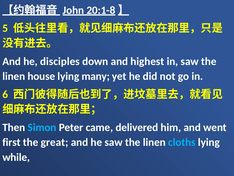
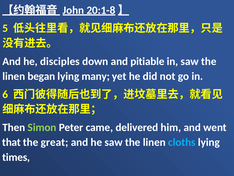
highest: highest -> pitiable (147, 61)
house: house -> began (41, 76)
Simon colour: light blue -> light green (42, 127)
first: first -> that (11, 142)
while: while -> times (16, 157)
